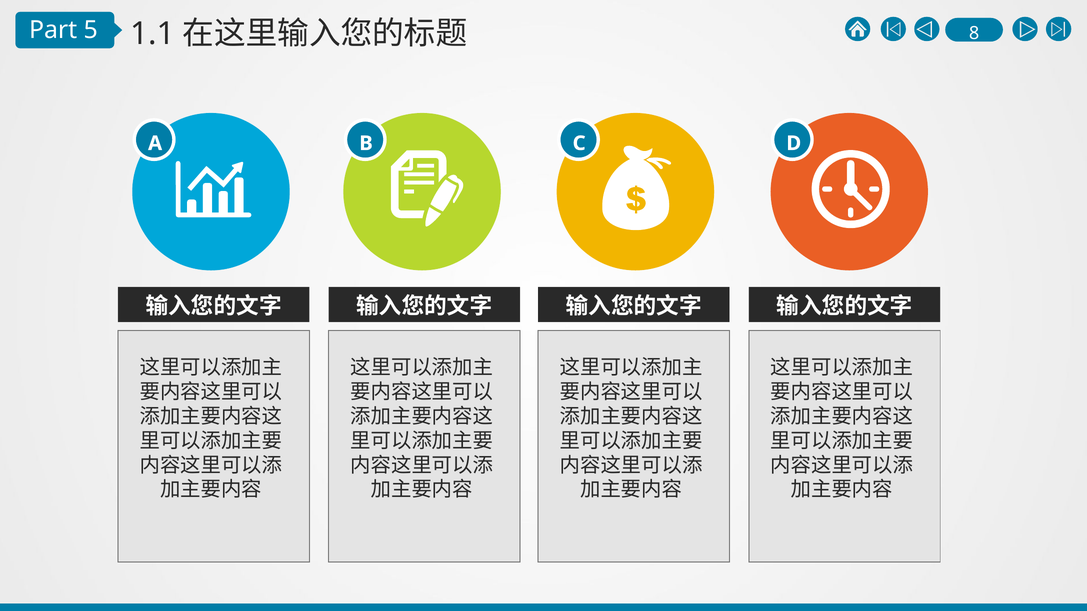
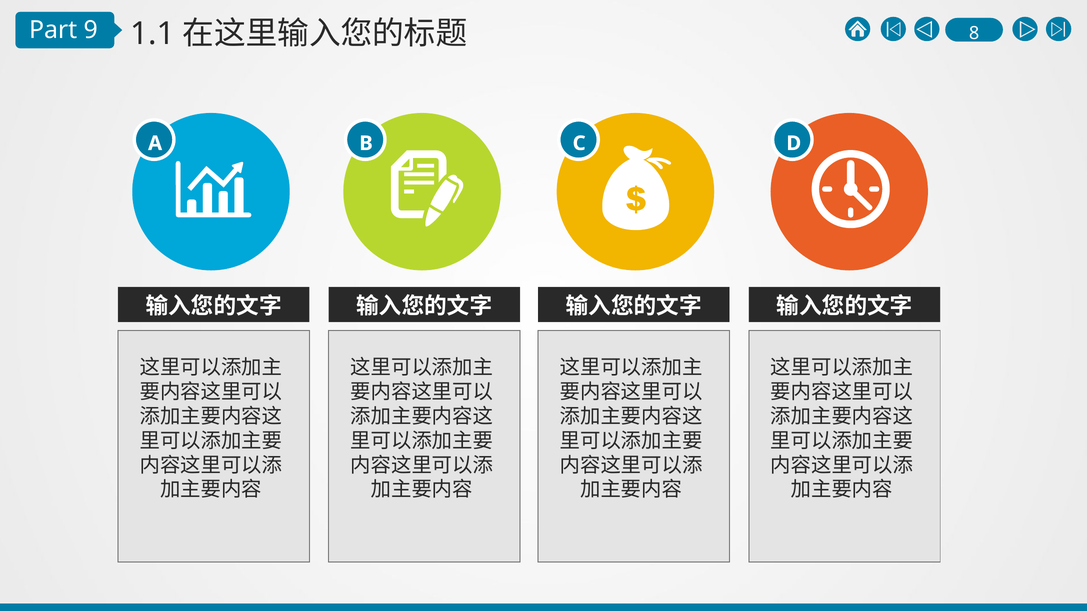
5: 5 -> 9 (91, 30)
